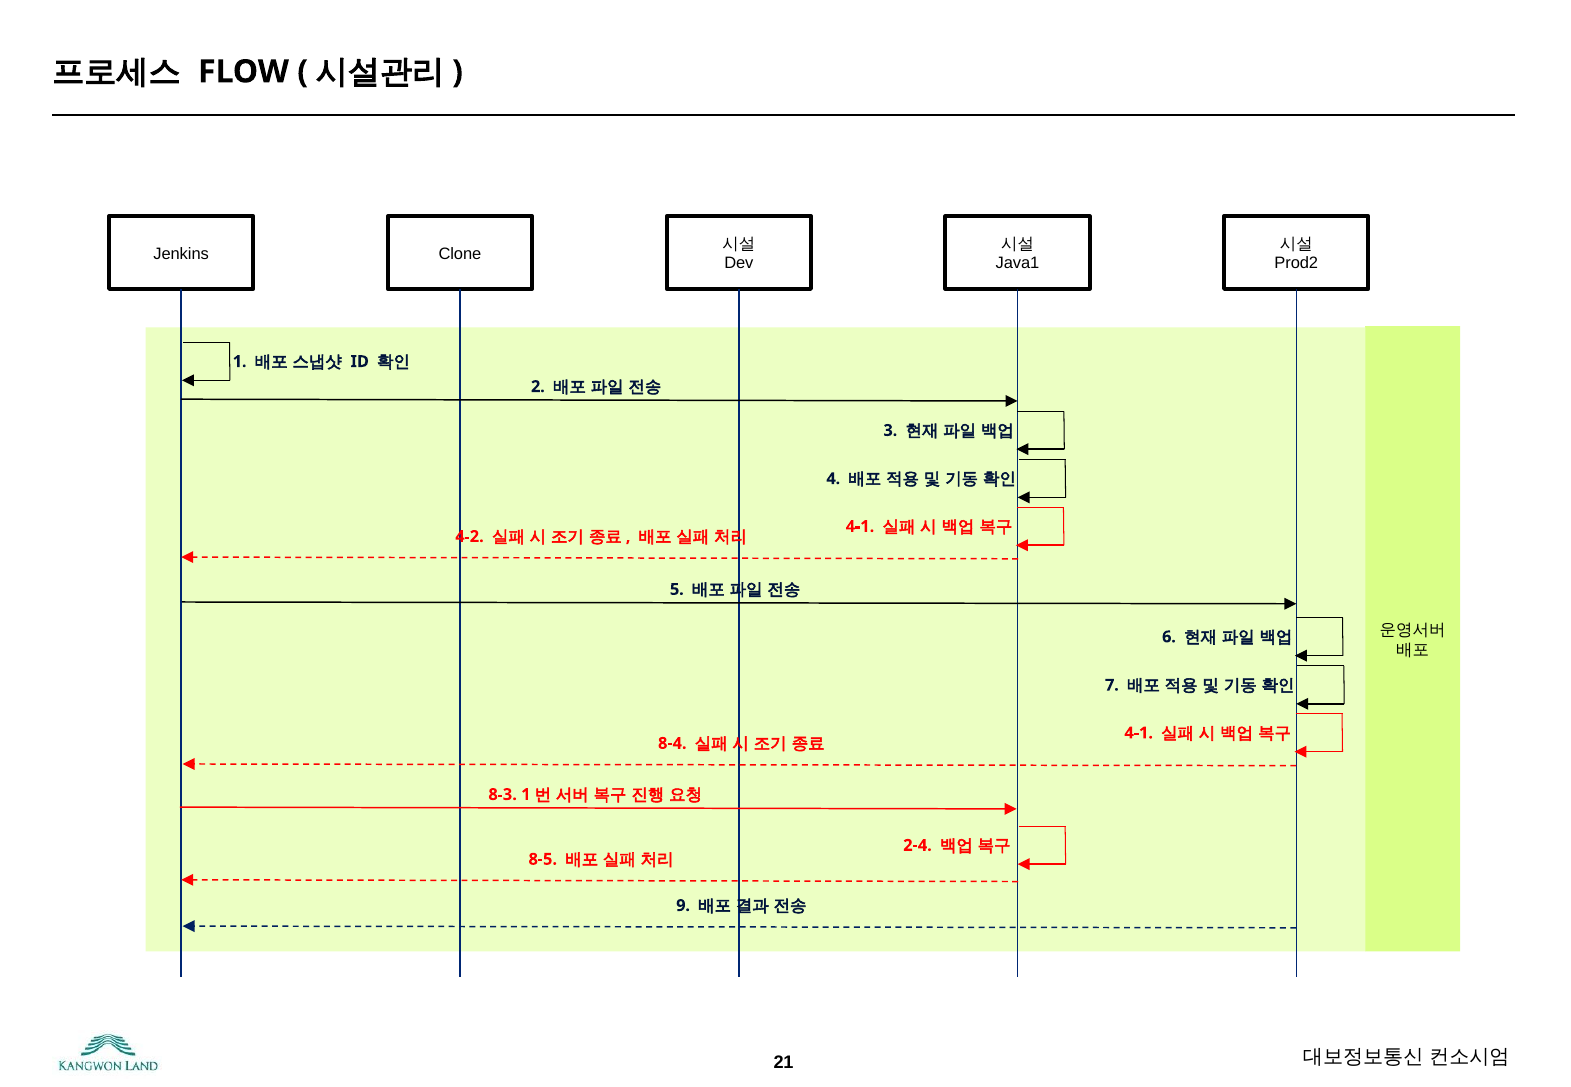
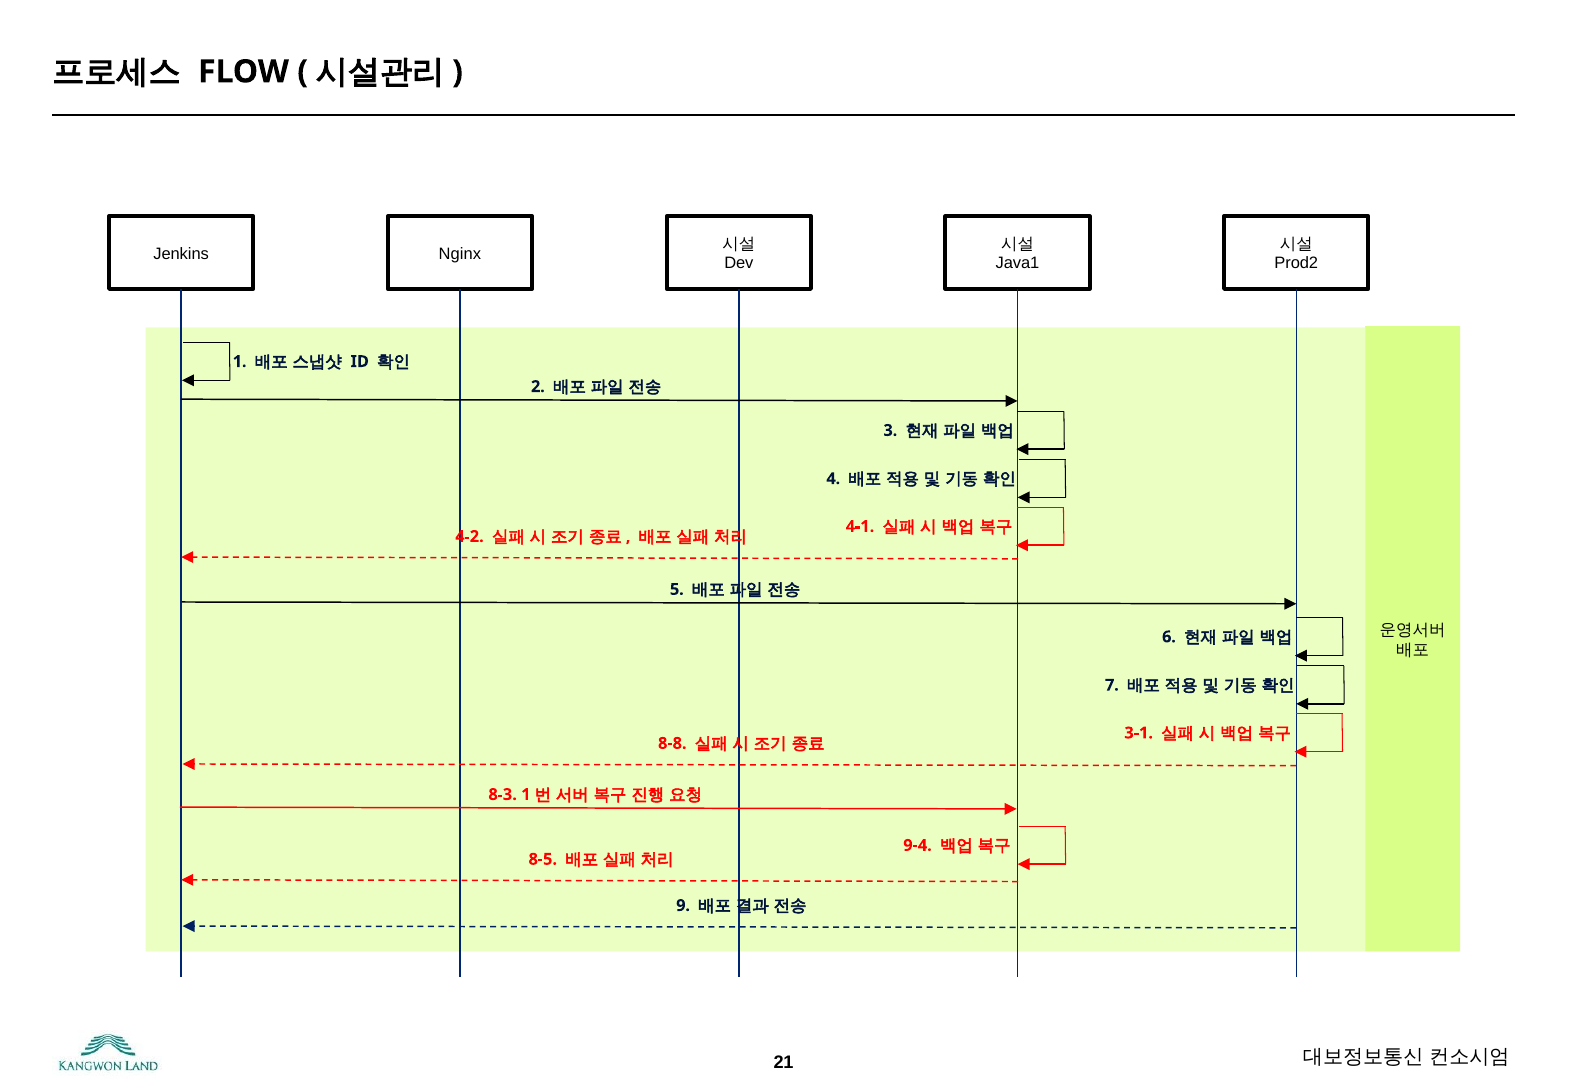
Clone: Clone -> Nginx (460, 254)
4-1: 4-1 -> 3-1 (1139, 733)
8-4: 8-4 -> 8-8 (672, 744)
2-4: 2-4 -> 9-4 (917, 846)
